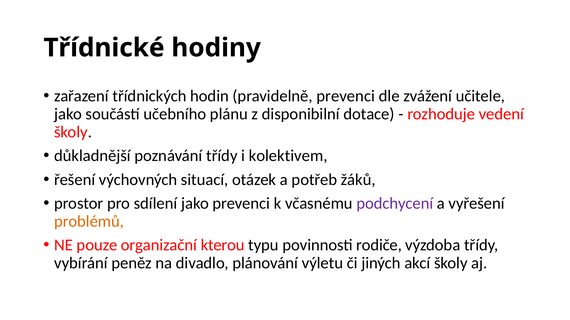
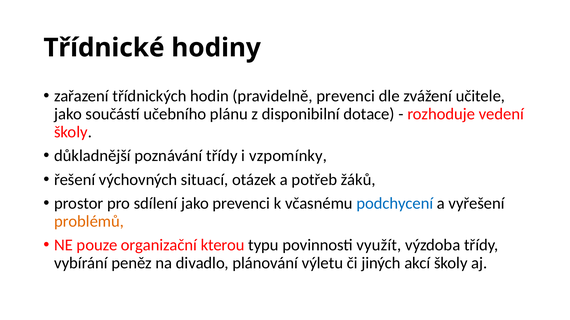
kolektivem: kolektivem -> vzpomínky (288, 156)
podchycení colour: purple -> blue (395, 204)
rodiče: rodiče -> využít (379, 246)
